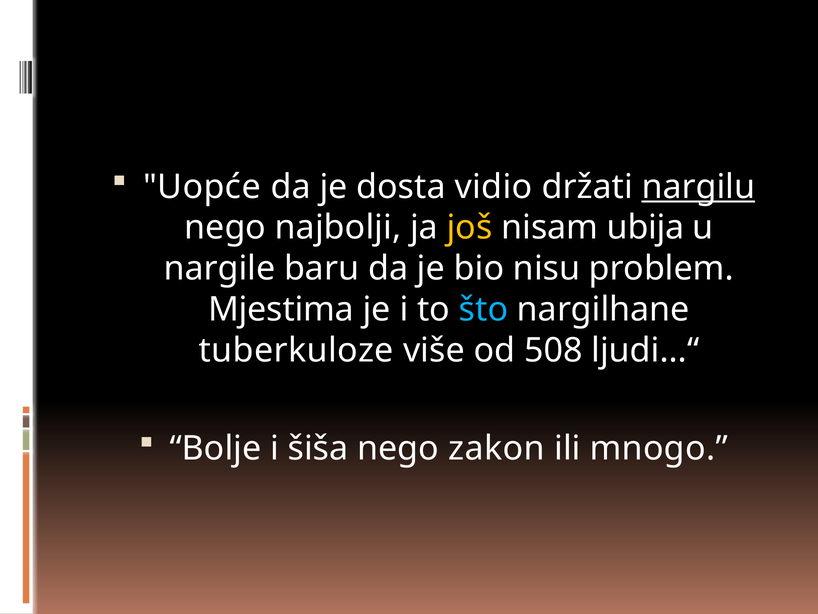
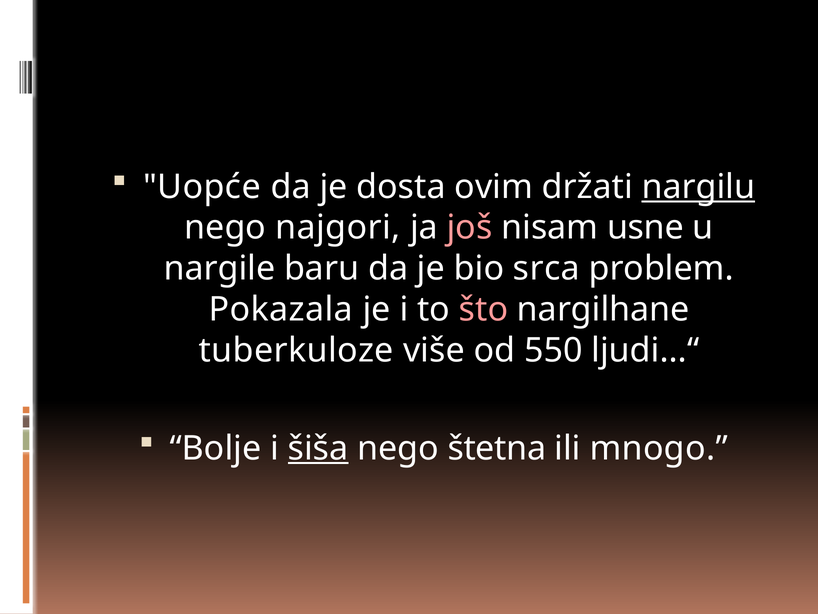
vidio: vidio -> ovim (494, 187)
najbolji: najbolji -> najgori (338, 228)
još colour: yellow -> pink (470, 228)
ubija: ubija -> usne (646, 228)
nisu: nisu -> srca (546, 268)
Mjestima: Mjestima -> Pokazala (281, 309)
što colour: light blue -> pink (484, 309)
508: 508 -> 550 (553, 350)
šiša underline: none -> present (318, 448)
zakon: zakon -> štetna (497, 448)
